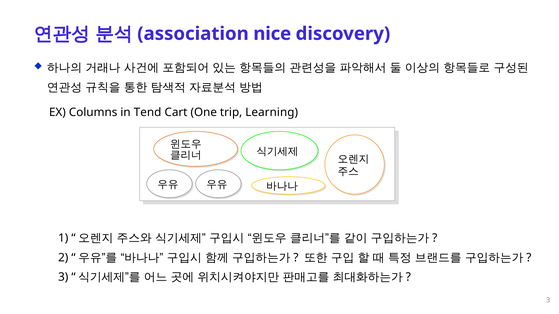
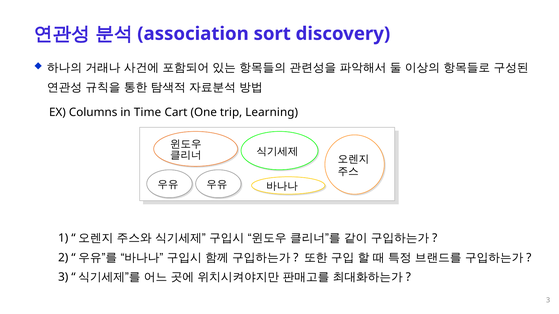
nice: nice -> sort (272, 34)
Tend: Tend -> Time (148, 113)
